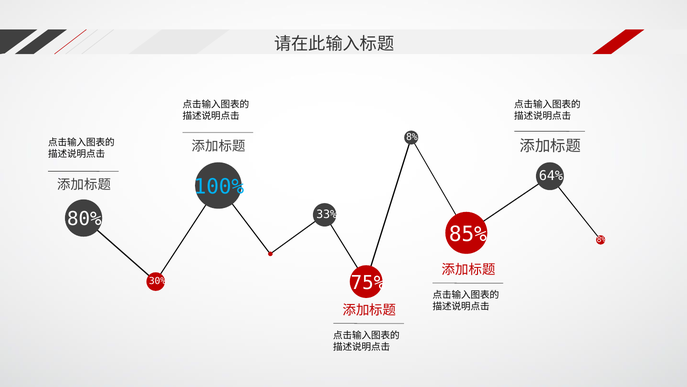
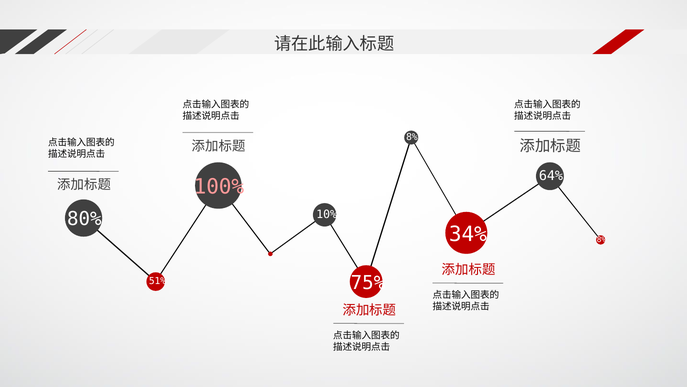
100% colour: light blue -> pink (219, 186)
33%: 33% -> 10% (327, 214)
85%: 85% -> 34% (468, 234)
30%: 30% -> 51% (157, 281)
